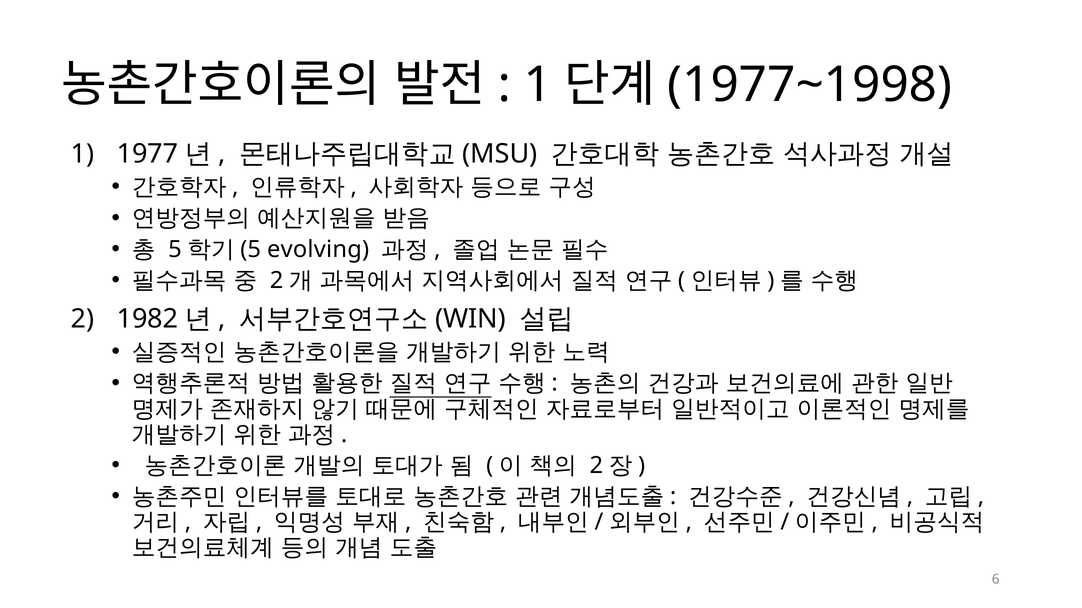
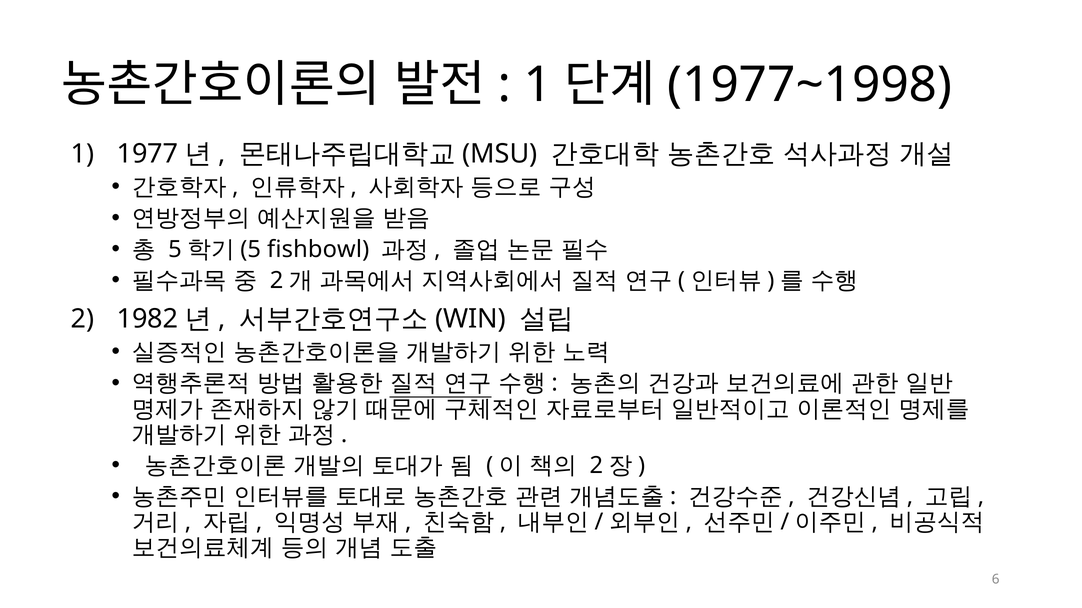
evolving: evolving -> fishbowl (318, 250)
